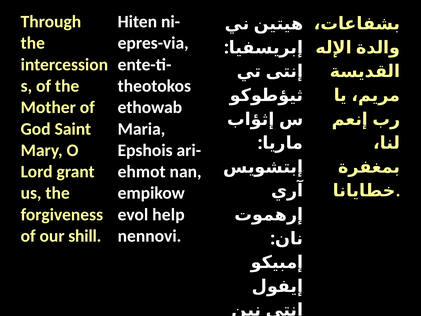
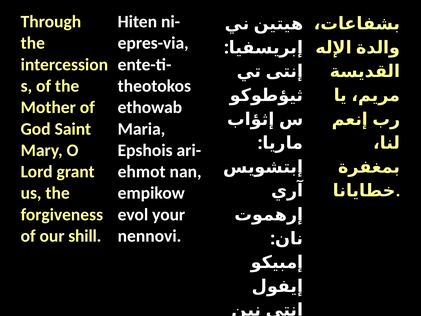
help: help -> your (169, 214)
